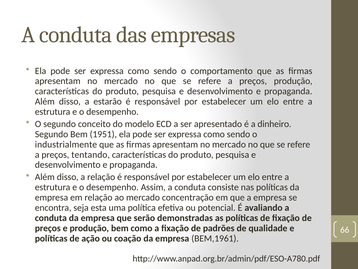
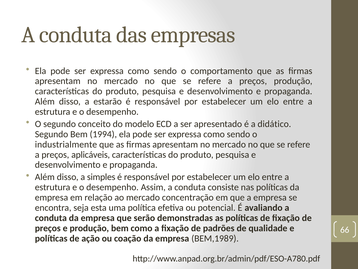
dinheiro: dinheiro -> didático (274, 124)
1951: 1951 -> 1994 (103, 134)
tentando: tentando -> aplicáveis (91, 154)
a relação: relação -> simples (101, 177)
BEM,1961: BEM,1961 -> BEM,1989 (215, 238)
